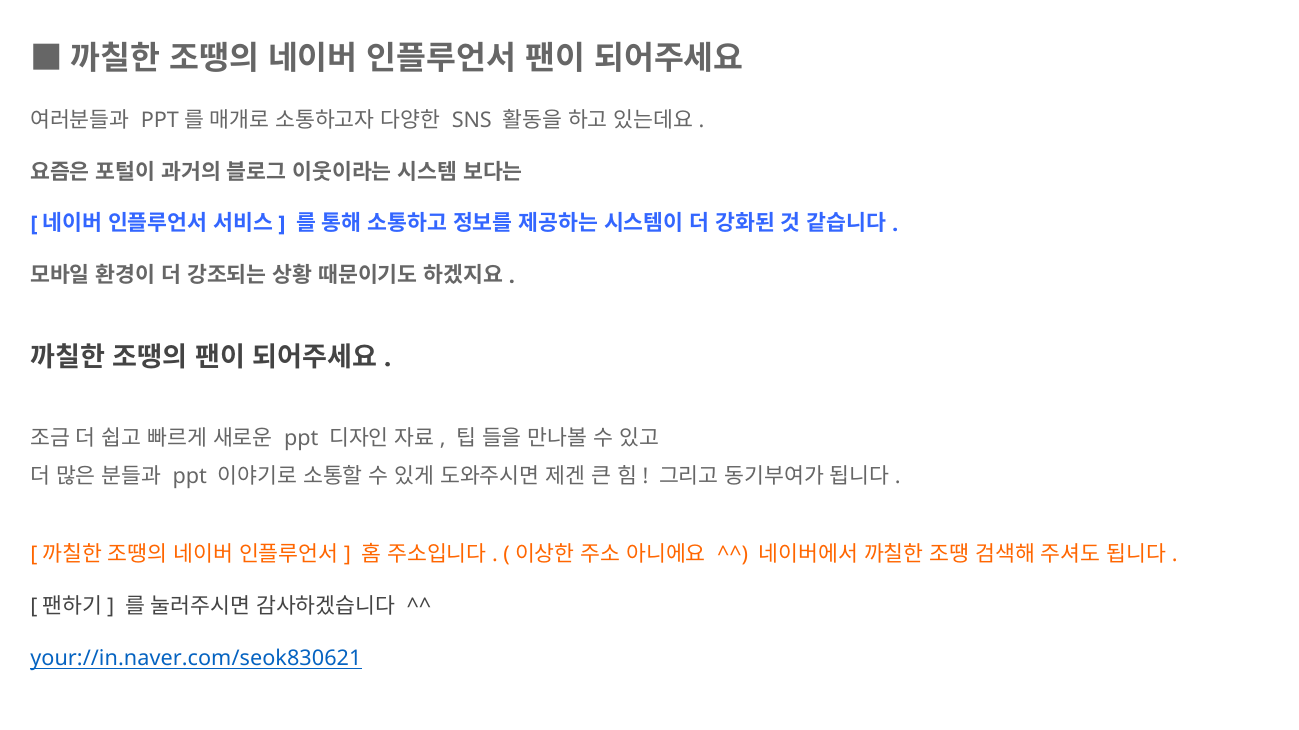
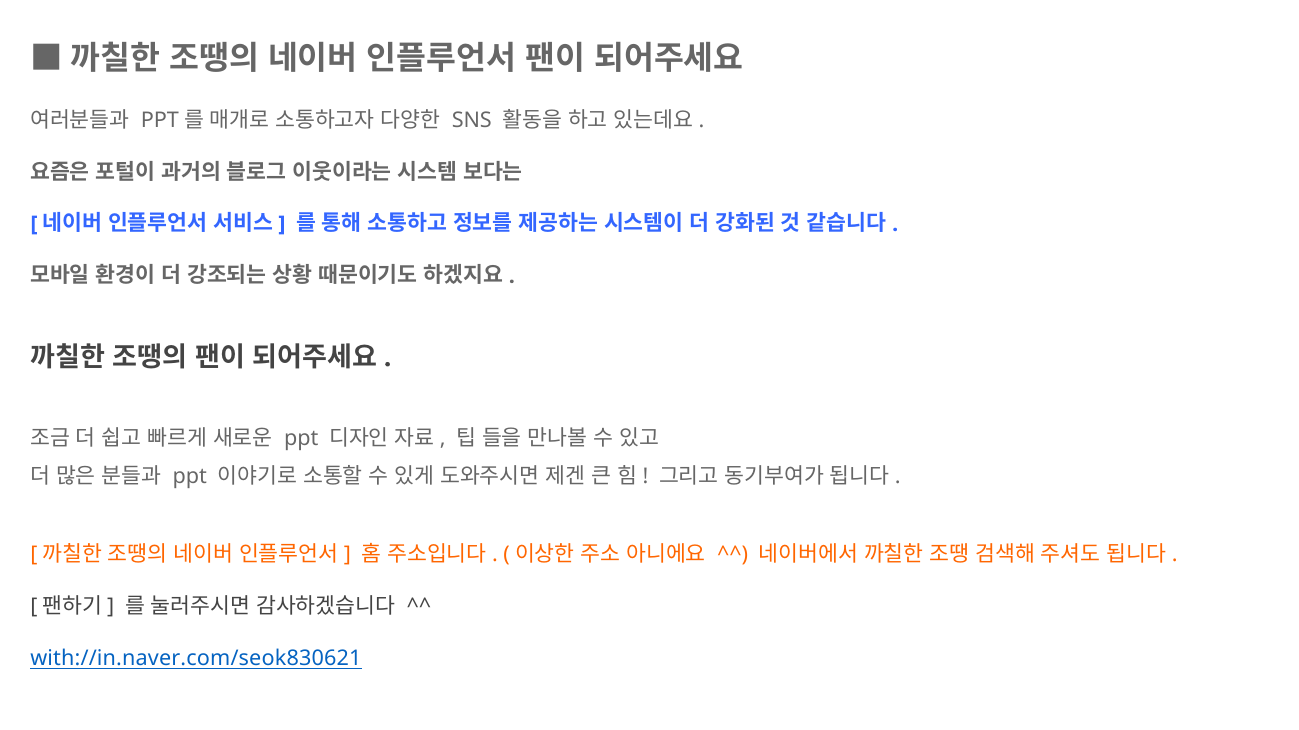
your://in.naver.com/seok830621: your://in.naver.com/seok830621 -> with://in.naver.com/seok830621 (196, 659)
